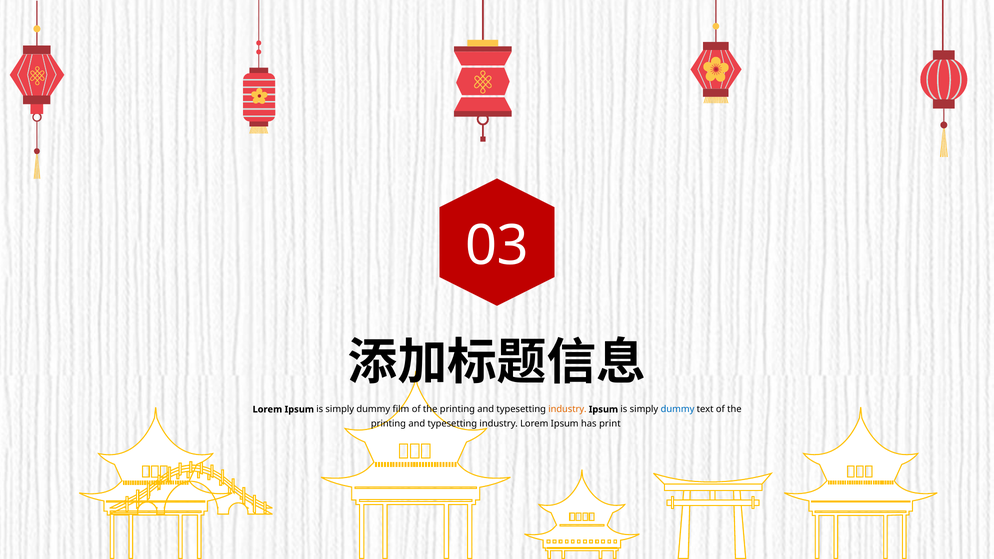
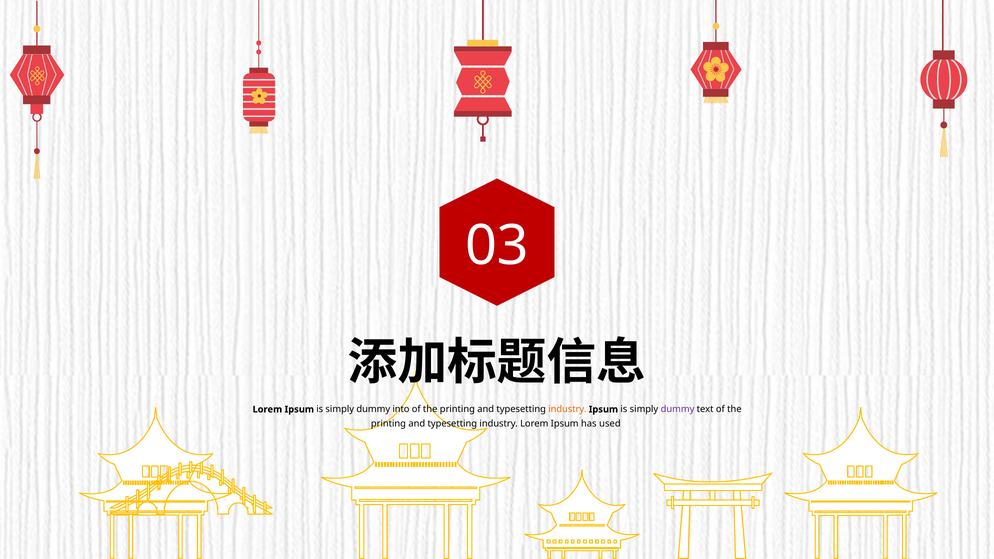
film: film -> into (401, 409)
dummy colour: blue -> purple (678, 409)
print: print -> used (610, 424)
